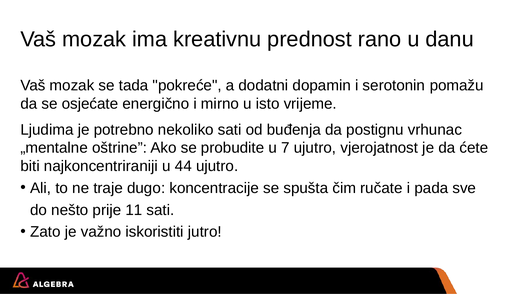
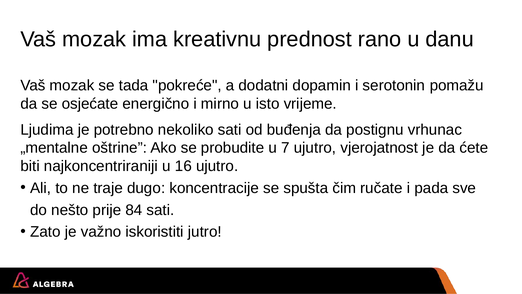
44: 44 -> 16 (183, 166)
11: 11 -> 84 (134, 210)
